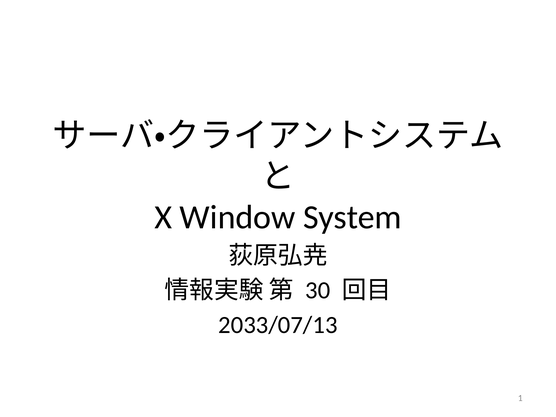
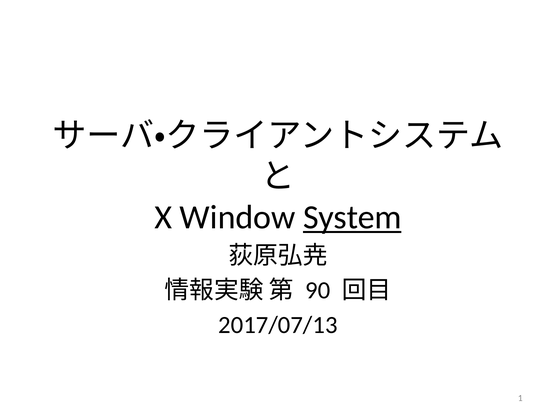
System underline: none -> present (352, 217)
30: 30 -> 90 (318, 290)
2033/07/13: 2033/07/13 -> 2017/07/13 (278, 325)
